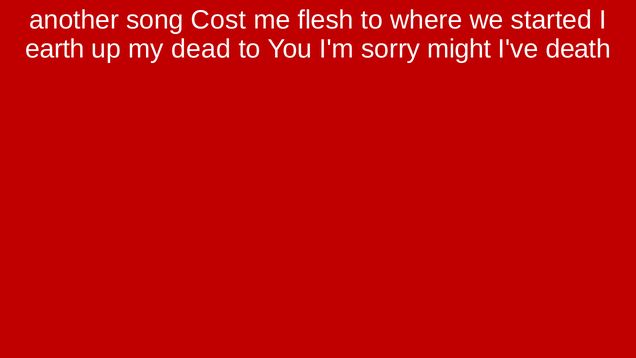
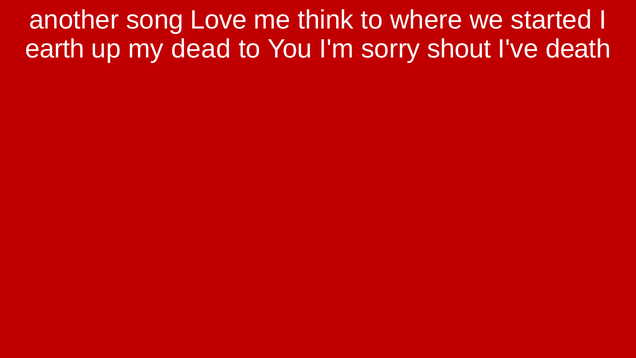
Cost: Cost -> Love (218, 20)
flesh: flesh -> think (326, 20)
might: might -> shout (459, 49)
